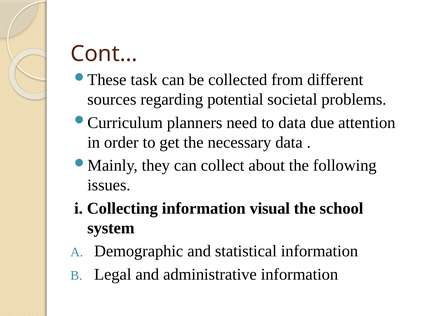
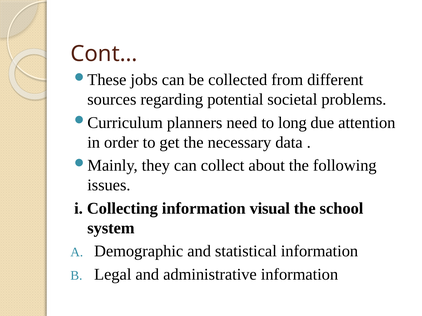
task: task -> jobs (144, 80)
to data: data -> long (292, 123)
